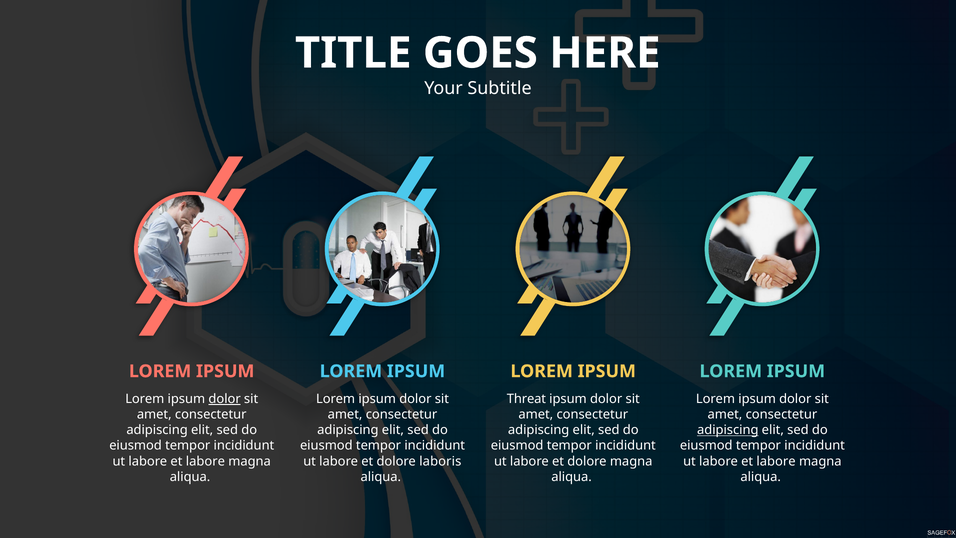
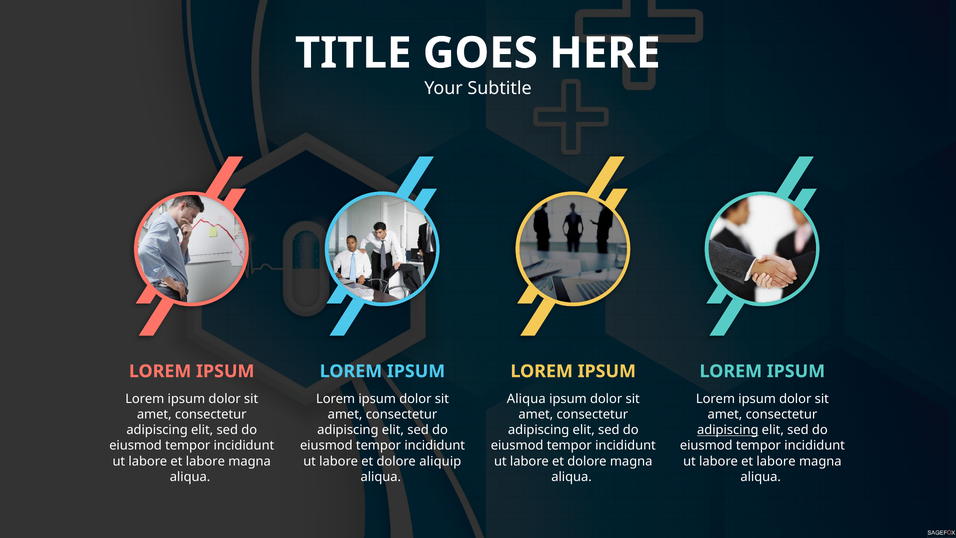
dolor underline: present -> none (225, 399)
Threat: Threat -> Aliqua (526, 399)
laboris: laboris -> aliquip (440, 461)
